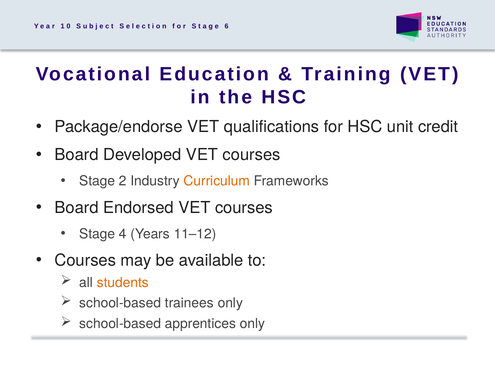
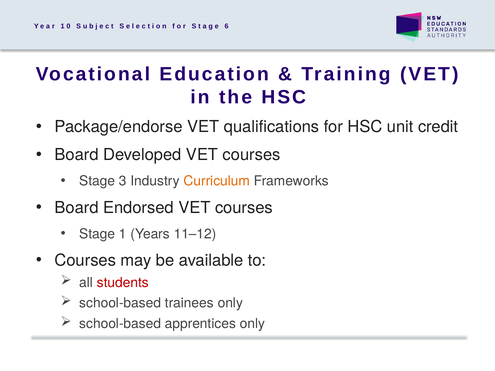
2: 2 -> 3 (123, 181)
Stage 4: 4 -> 1 (123, 234)
students colour: orange -> red (123, 283)
